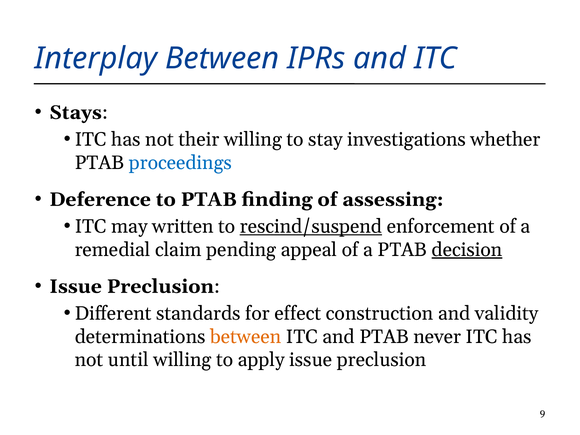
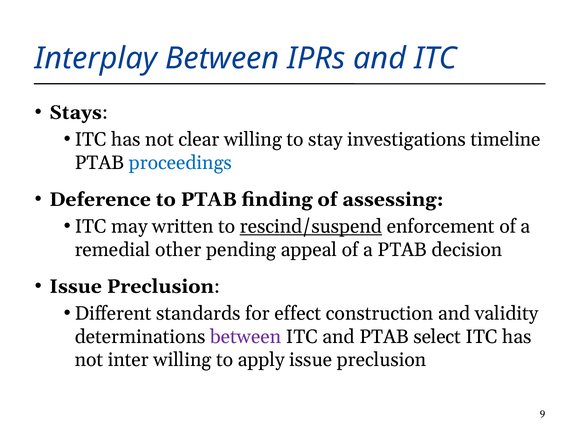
their: their -> clear (199, 140)
whether: whether -> timeline (506, 140)
claim: claim -> other (178, 250)
decision underline: present -> none (467, 250)
between colour: orange -> purple (246, 337)
never: never -> select (437, 337)
until: until -> inter (128, 360)
